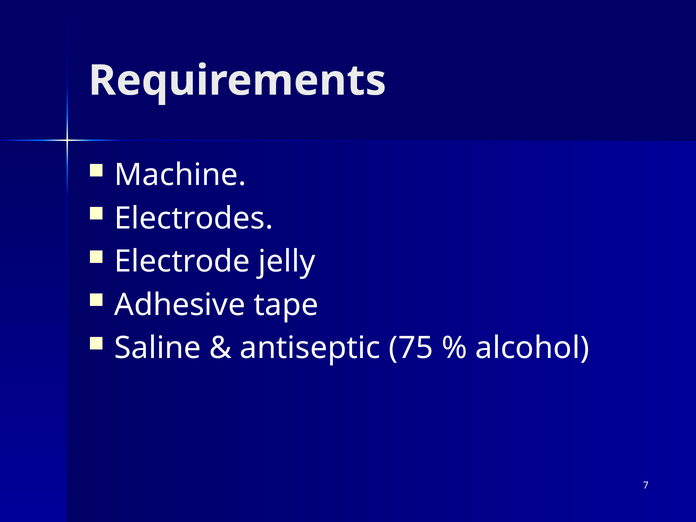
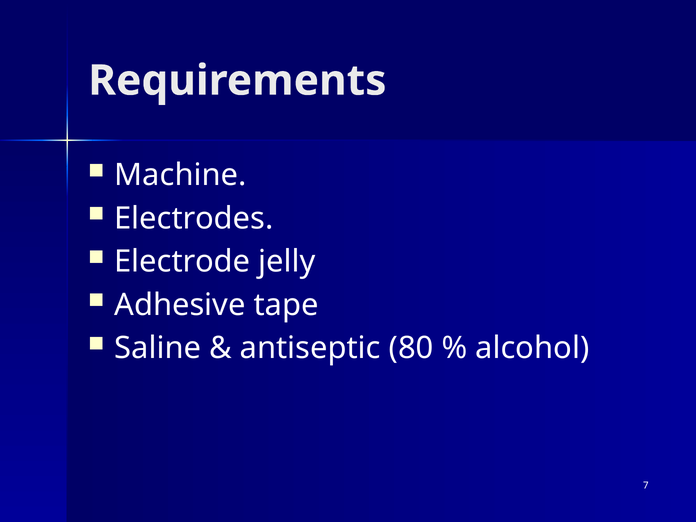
75: 75 -> 80 (411, 348)
